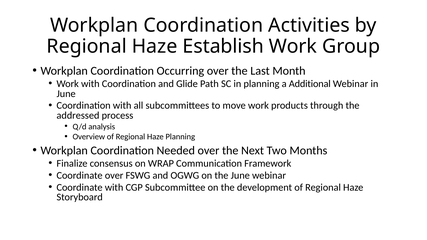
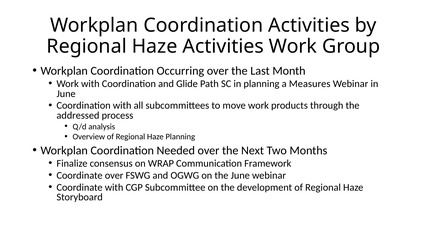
Haze Establish: Establish -> Activities (223, 46)
Additional: Additional -> Measures (310, 84)
